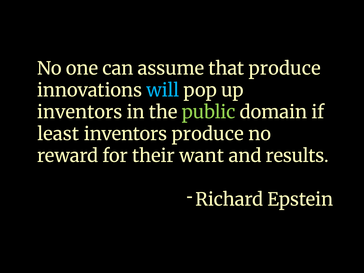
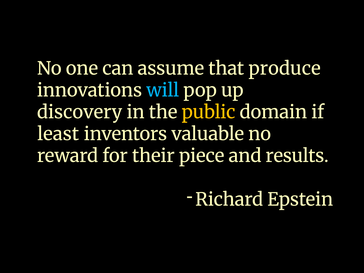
inventors: inventors -> discovery (80, 112)
public colour: light green -> yellow (209, 112)
inventors produce: produce -> valuable (208, 134)
want: want -> piece (202, 156)
